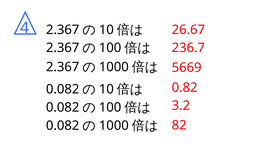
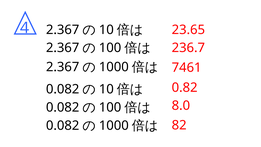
26.67: 26.67 -> 23.65 (188, 30)
5669: 5669 -> 7461 (187, 67)
3.2: 3.2 -> 8.0 (181, 105)
